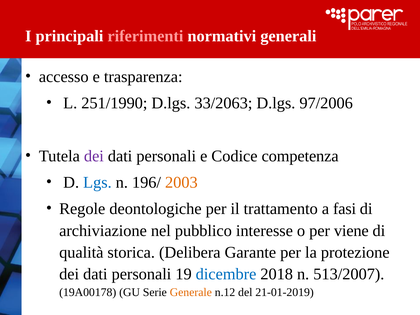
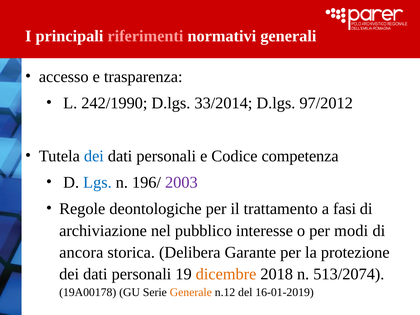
251/1990: 251/1990 -> 242/1990 (114, 103)
33/2063: 33/2063 -> 33/2014 (223, 103)
97/2006: 97/2006 -> 97/2012 (326, 103)
dei colour: purple -> blue (94, 156)
2003 colour: orange -> purple (181, 182)
viene: viene -> modi (351, 231)
qualità: qualità -> ancora (81, 252)
dicembre colour: blue -> orange (226, 274)
513/2007: 513/2007 -> 513/2074 (349, 274)
21-01-2019: 21-01-2019 -> 16-01-2019 (285, 292)
